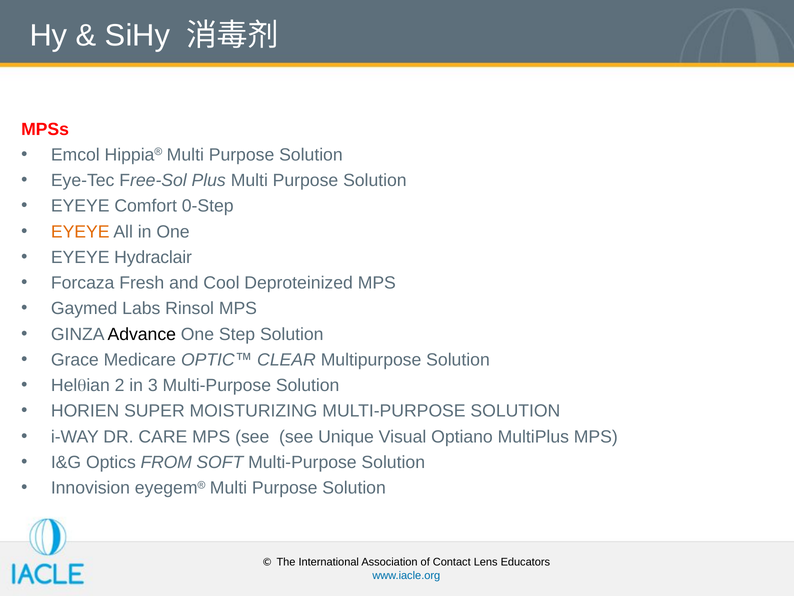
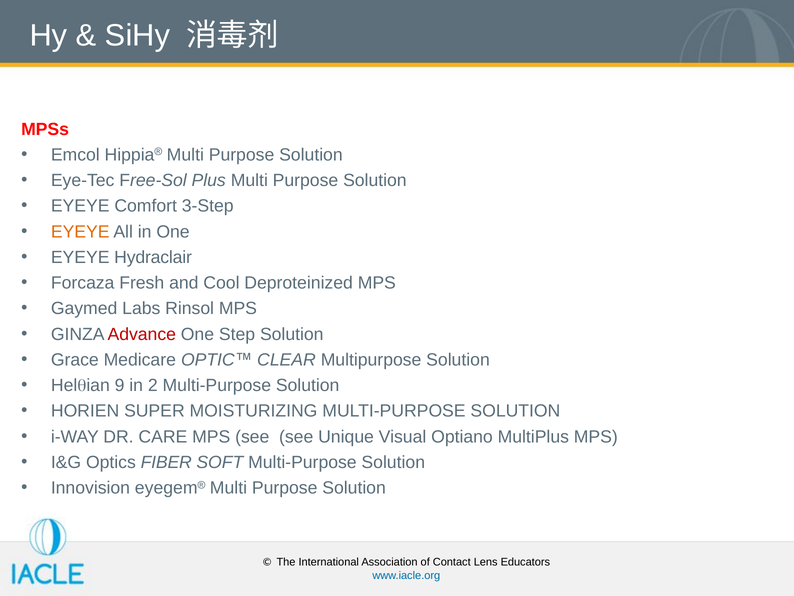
0-Step: 0-Step -> 3-Step (208, 206)
Advance colour: black -> red (142, 334)
2: 2 -> 9 (120, 385)
3: 3 -> 2 (153, 385)
FROM: FROM -> FIBER (166, 462)
